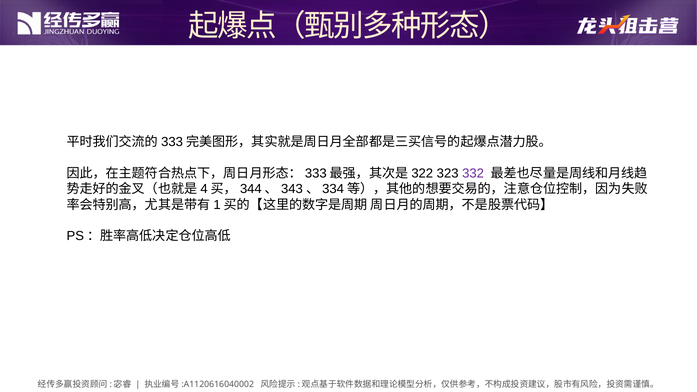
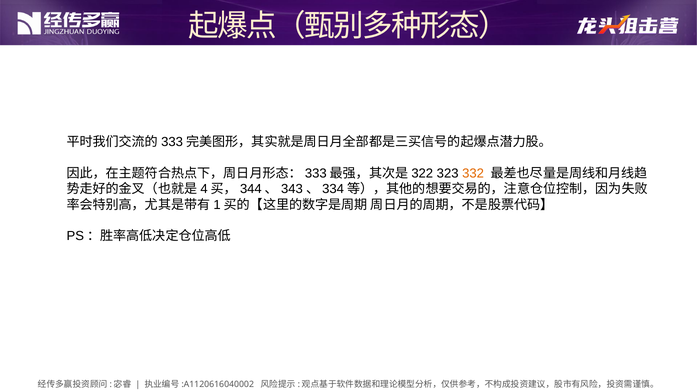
332 colour: purple -> orange (473, 173)
